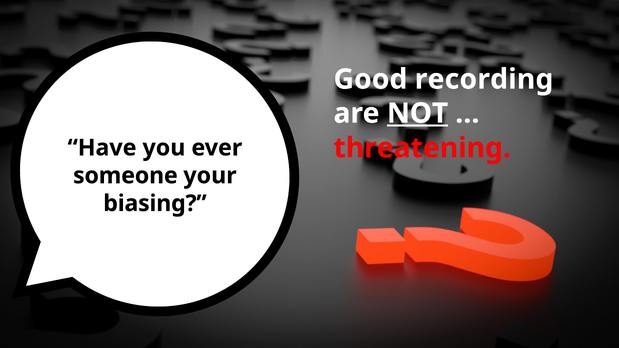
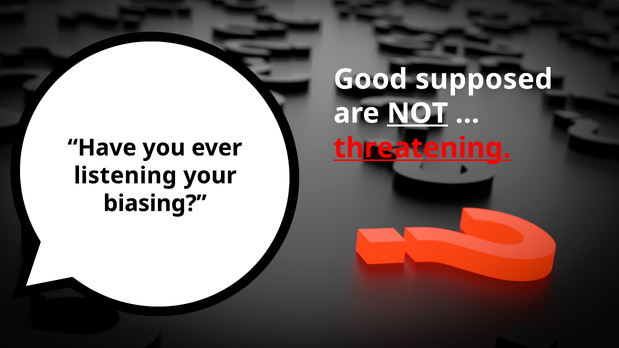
recording: recording -> supposed (484, 79)
threatening underline: none -> present (422, 148)
someone: someone -> listening (125, 176)
